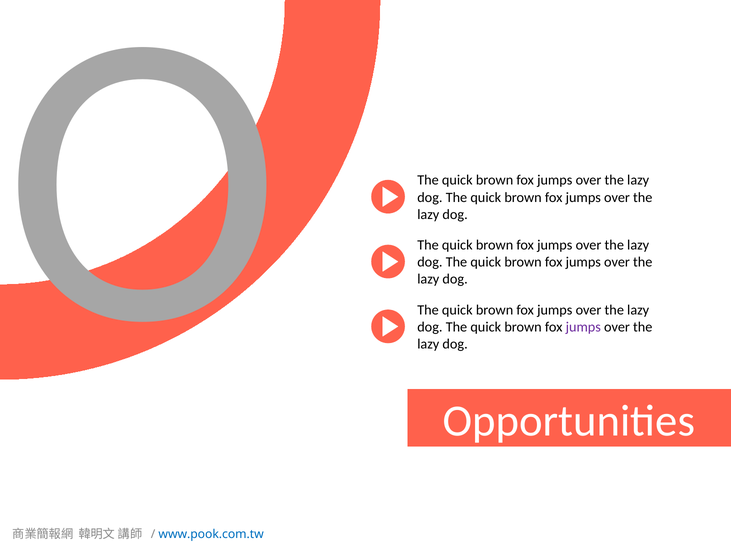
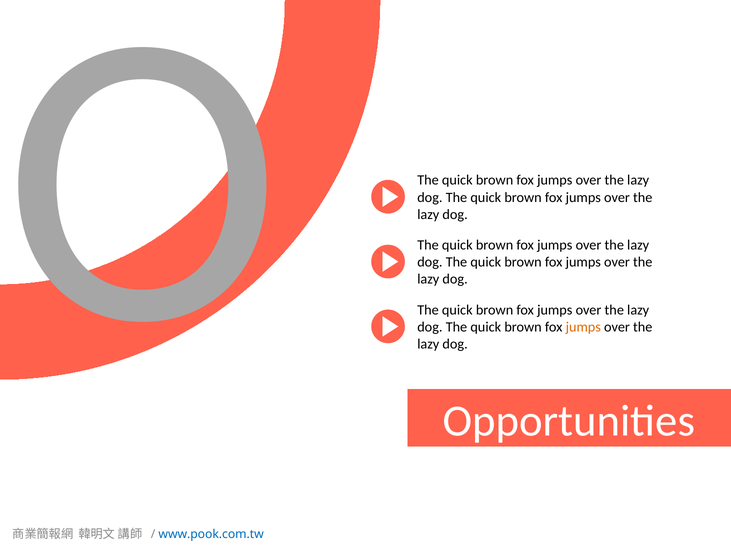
jumps colour: purple -> orange (583, 327)
